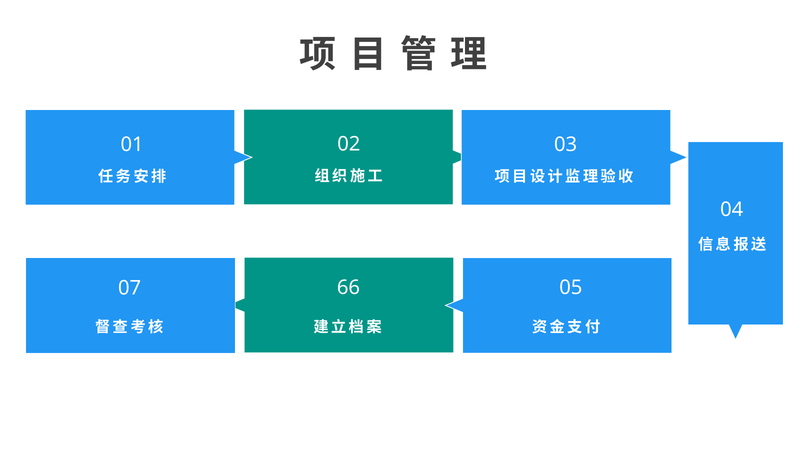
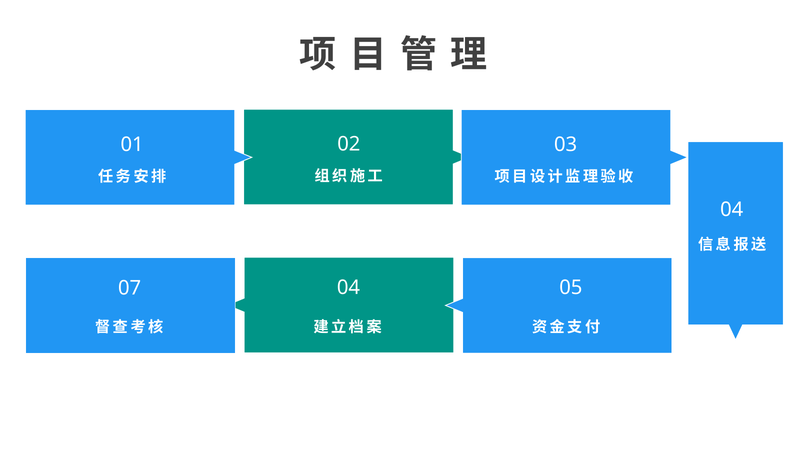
07 66: 66 -> 04 (348, 287)
